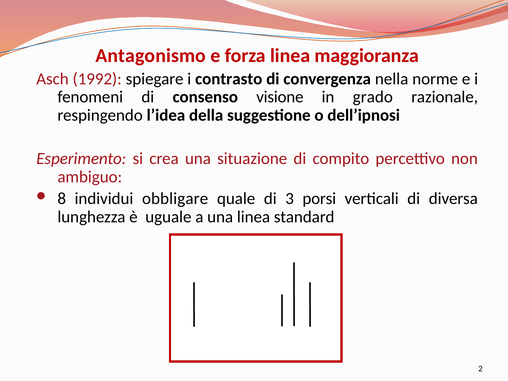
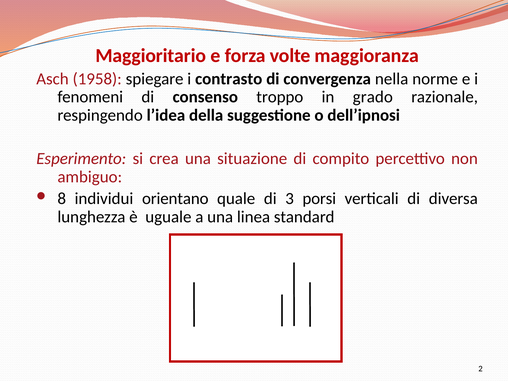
Antagonismo: Antagonismo -> Maggioritario (151, 56)
forza linea: linea -> volte (290, 56)
1992: 1992 -> 1958 (97, 79)
visione: visione -> troppo (280, 97)
obbligare: obbligare -> orientano (175, 199)
